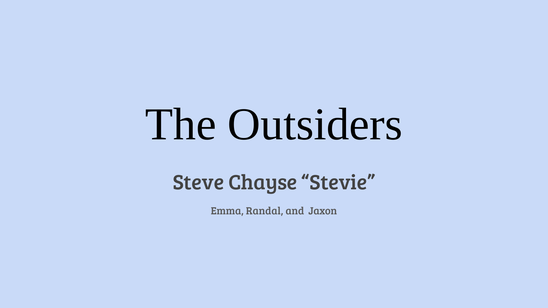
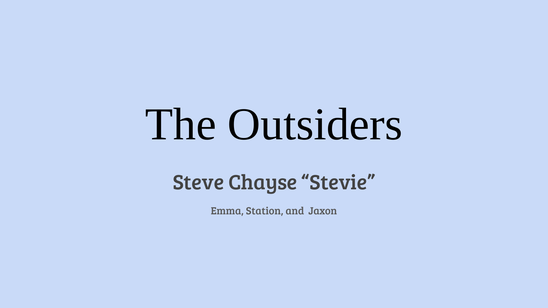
Randal: Randal -> Station (265, 211)
